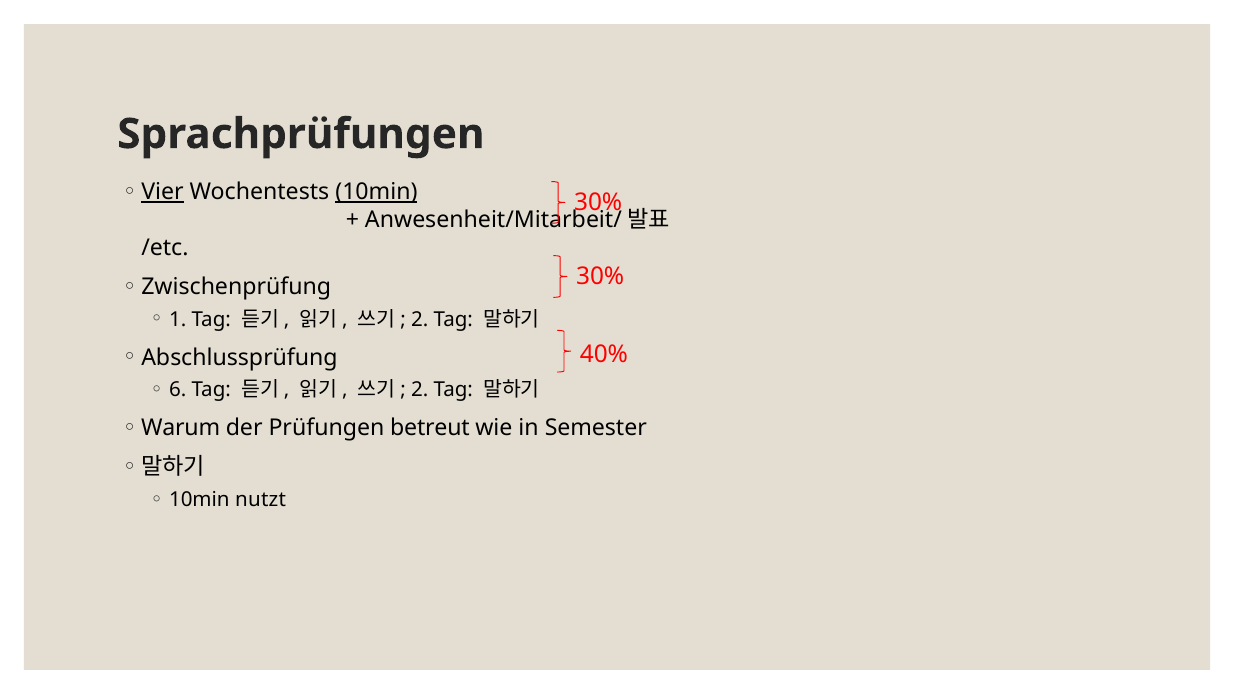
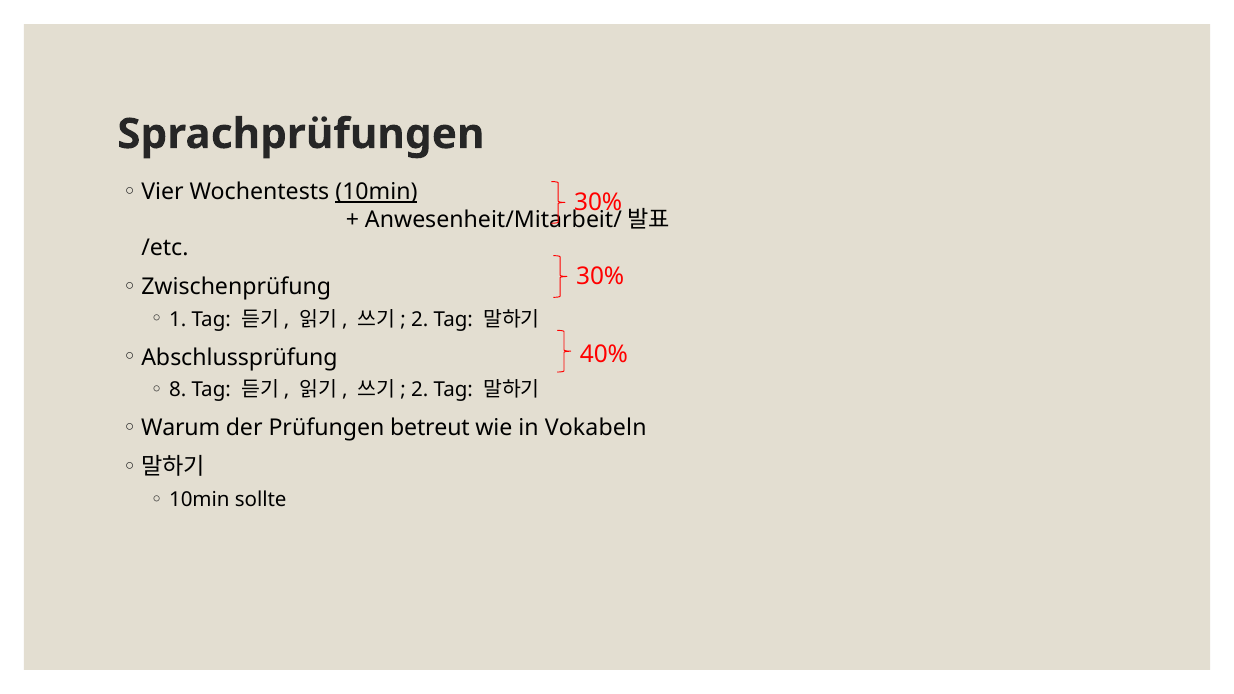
Vier underline: present -> none (163, 192)
6: 6 -> 8 (178, 390)
Semester: Semester -> Vokabeln (596, 428)
nutzt: nutzt -> sollte (261, 500)
